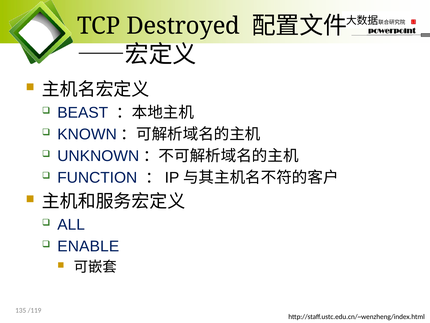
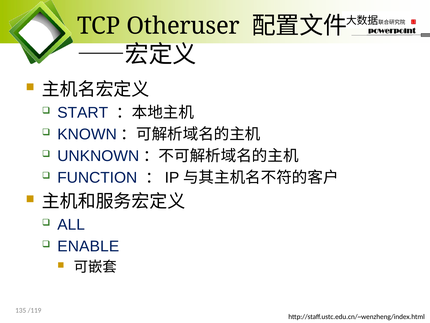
Destroyed: Destroyed -> Otheruser (183, 26)
BEAST: BEAST -> START (83, 112)
